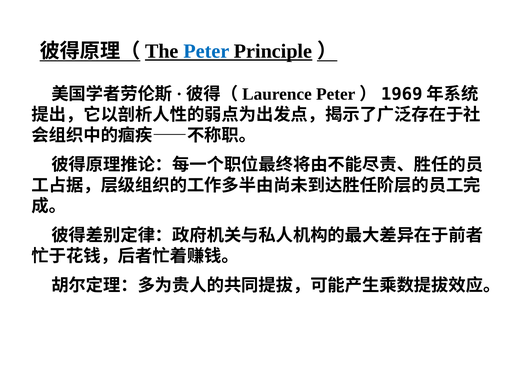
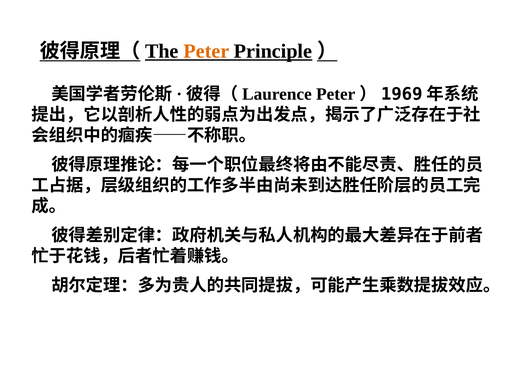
Peter colour: blue -> orange (206, 51)
